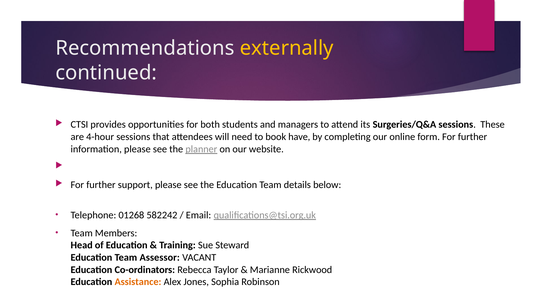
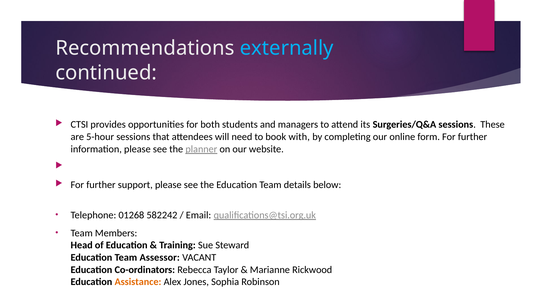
externally colour: yellow -> light blue (287, 48)
4-hour: 4-hour -> 5-hour (100, 137)
have: have -> with (299, 137)
